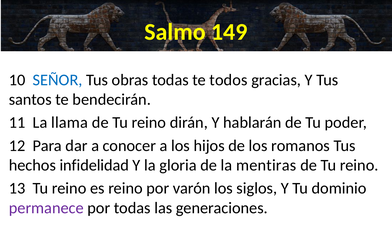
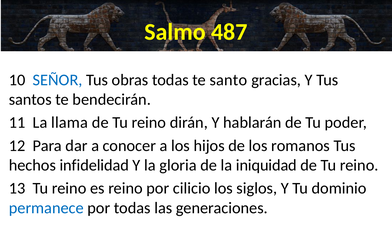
149: 149 -> 487 (229, 32)
todos: todos -> santo (228, 80)
mentiras: mentiras -> iniquidad (266, 165)
varón: varón -> cilicio (192, 188)
permanece colour: purple -> blue (46, 208)
